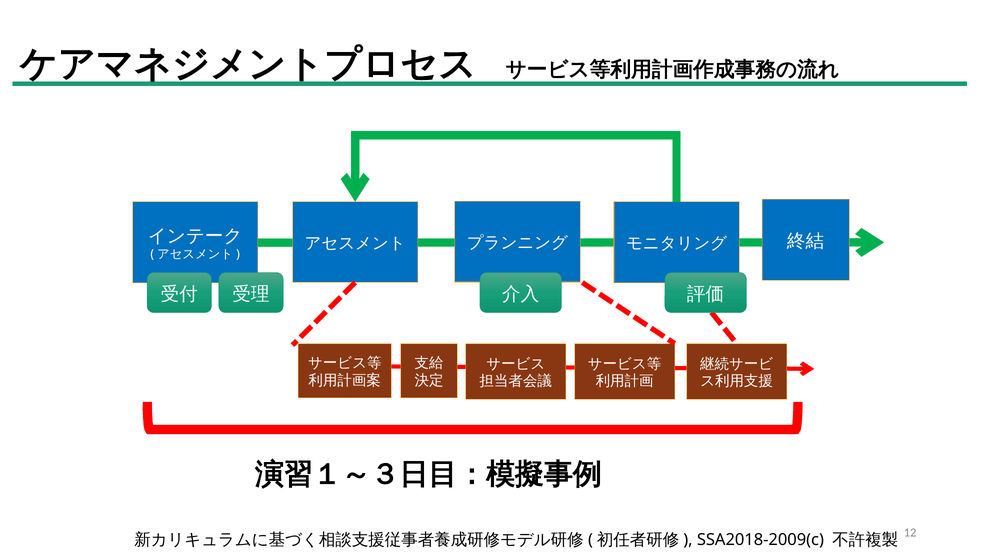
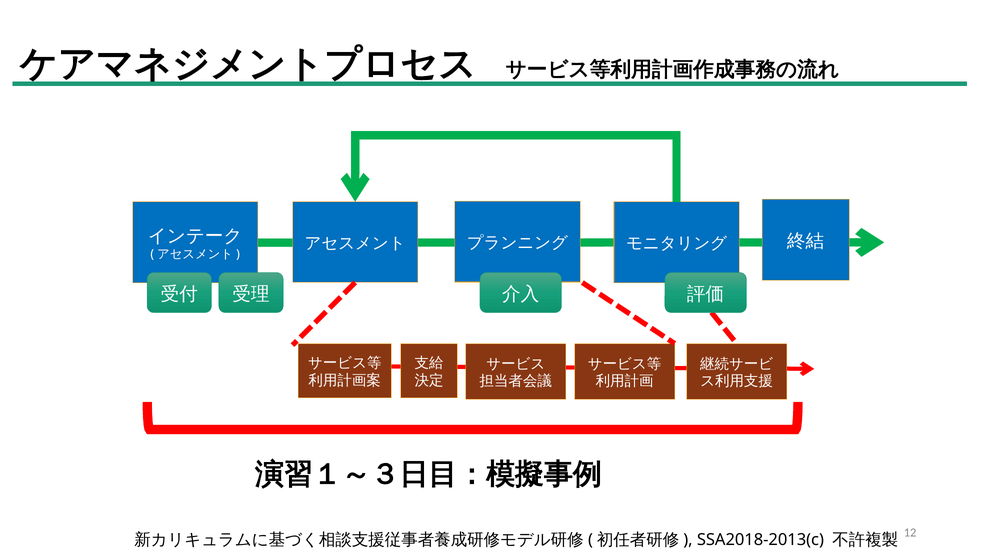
SSA2018-2009(c: SSA2018-2009(c -> SSA2018-2013(c (760, 540)
